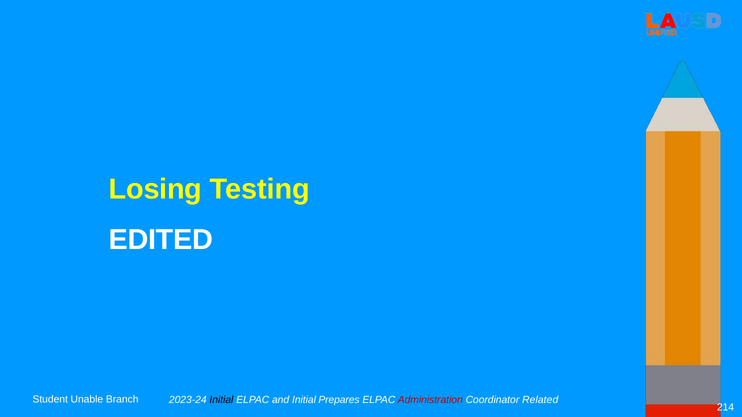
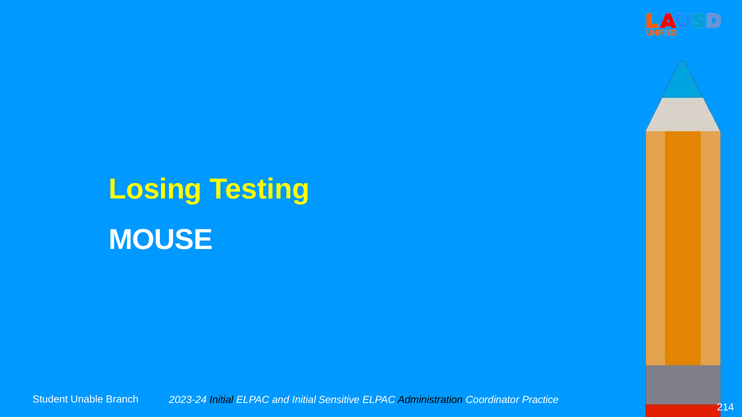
EDITED: EDITED -> MOUSE (161, 240)
Prepares: Prepares -> Sensitive (339, 400)
Administration colour: red -> black (430, 400)
Related: Related -> Practice (540, 400)
